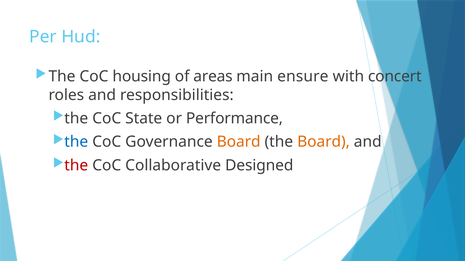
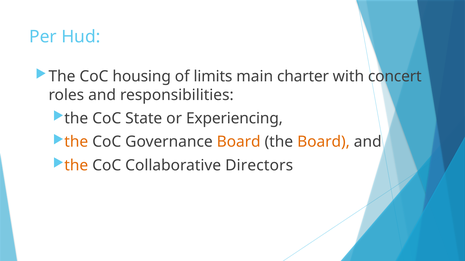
areas: areas -> limits (213, 77)
ensure: ensure -> charter (303, 77)
Performance: Performance -> Experiencing (234, 119)
the colour: blue -> orange (76, 142)
the colour: red -> orange (76, 166)
Designed: Designed -> Directors (259, 166)
